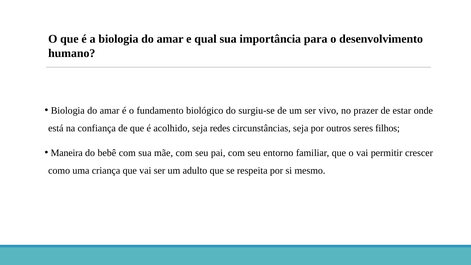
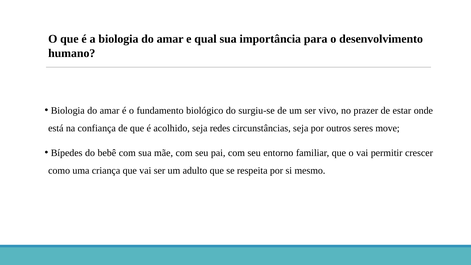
filhos: filhos -> move (388, 128)
Maneira: Maneira -> Bípedes (67, 153)
